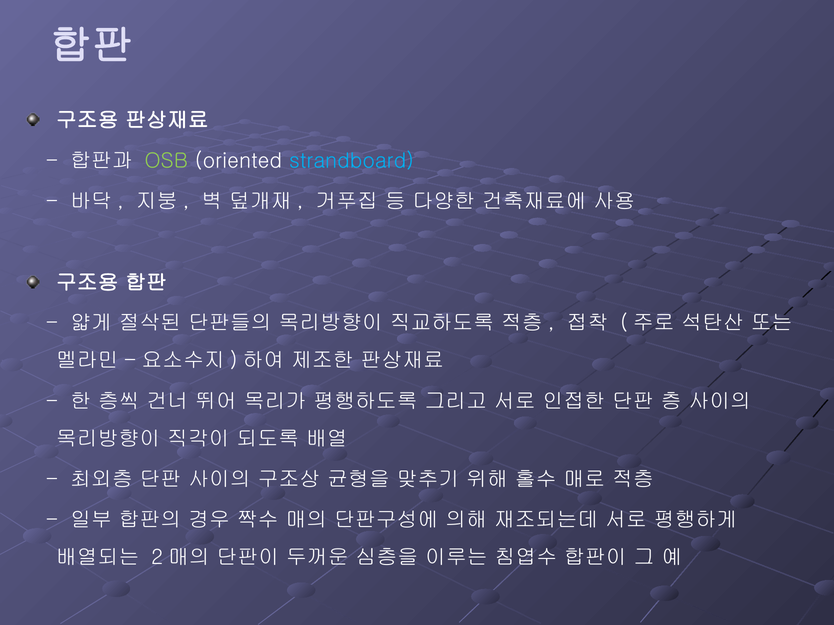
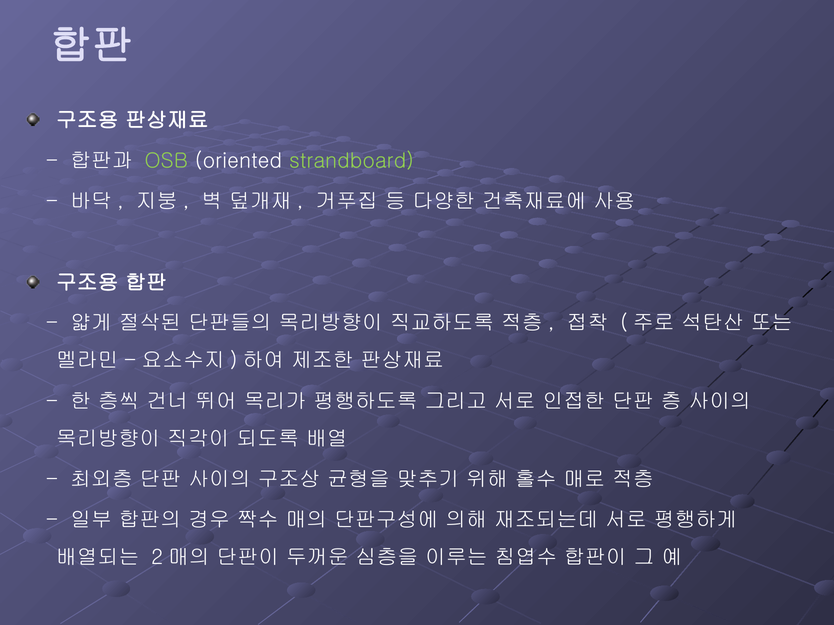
strandboard colour: light blue -> light green (352, 161)
